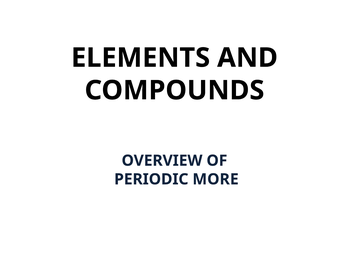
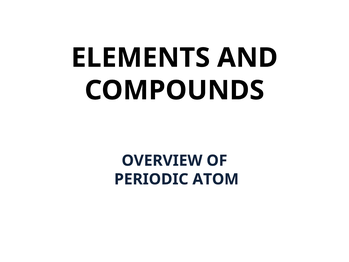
MORE: MORE -> ATOM (216, 179)
